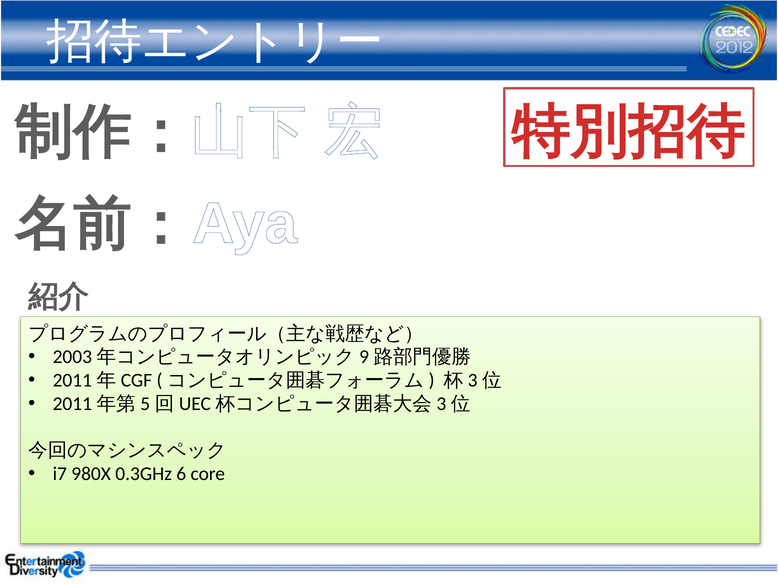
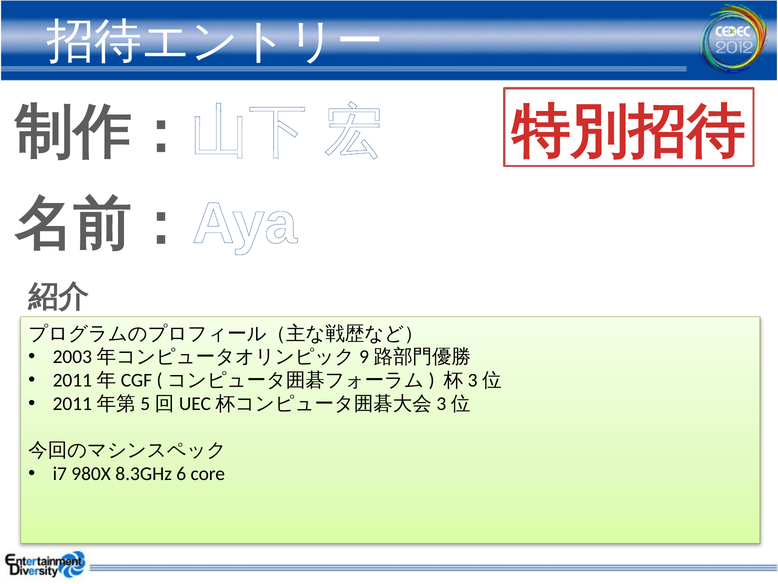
0.3GHz: 0.3GHz -> 8.3GHz (144, 473)
